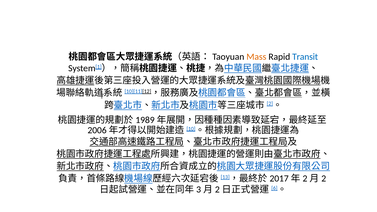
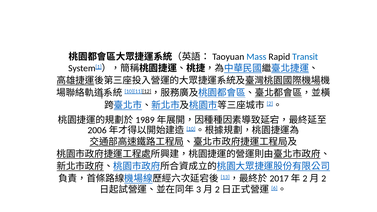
Mass colour: orange -> blue (256, 57)
